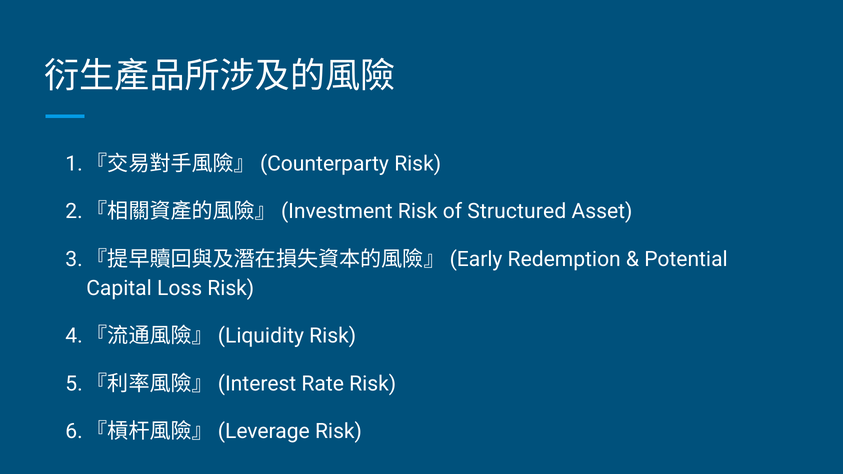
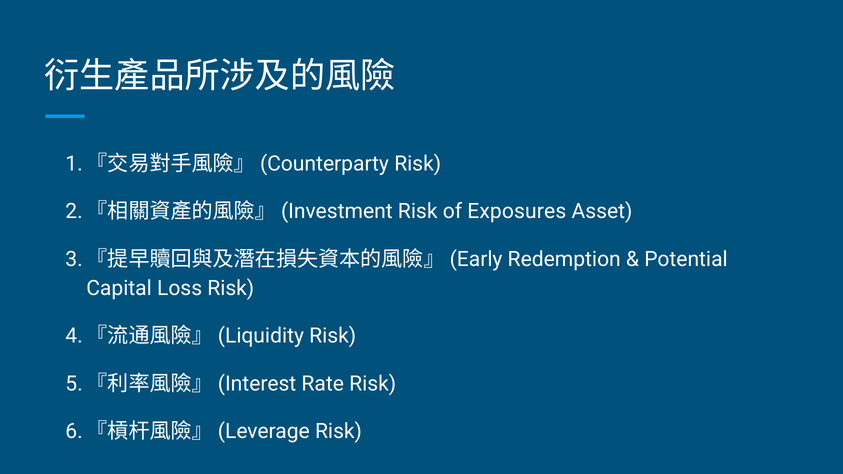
Structured: Structured -> Exposures (517, 211)
